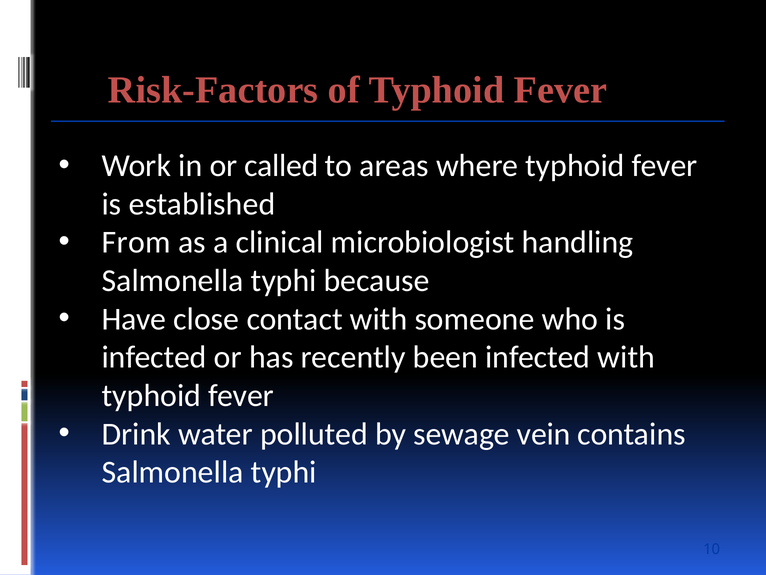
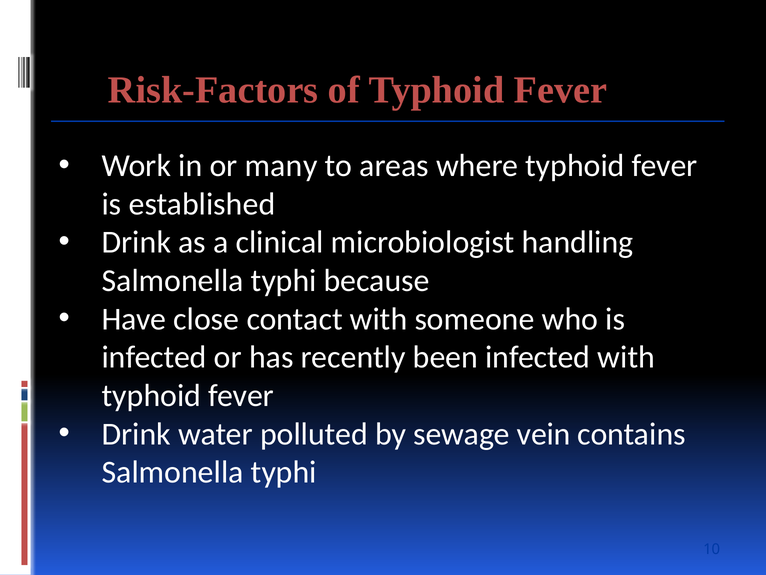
called: called -> many (281, 166)
From: From -> Drink (136, 242)
